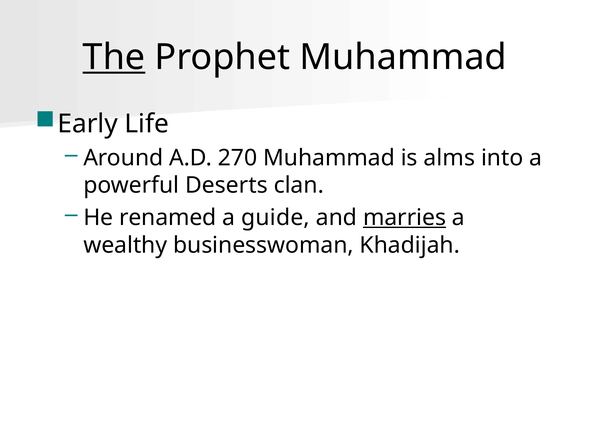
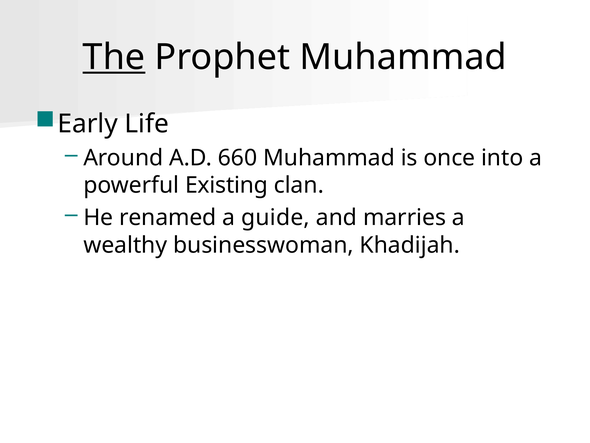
270: 270 -> 660 (237, 158)
alms: alms -> once (449, 158)
Deserts: Deserts -> Existing (227, 185)
marries underline: present -> none (405, 217)
